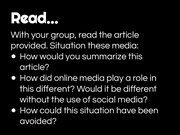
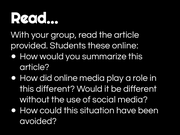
provided Situation: Situation -> Students (68, 46)
these media: media -> online (125, 46)
